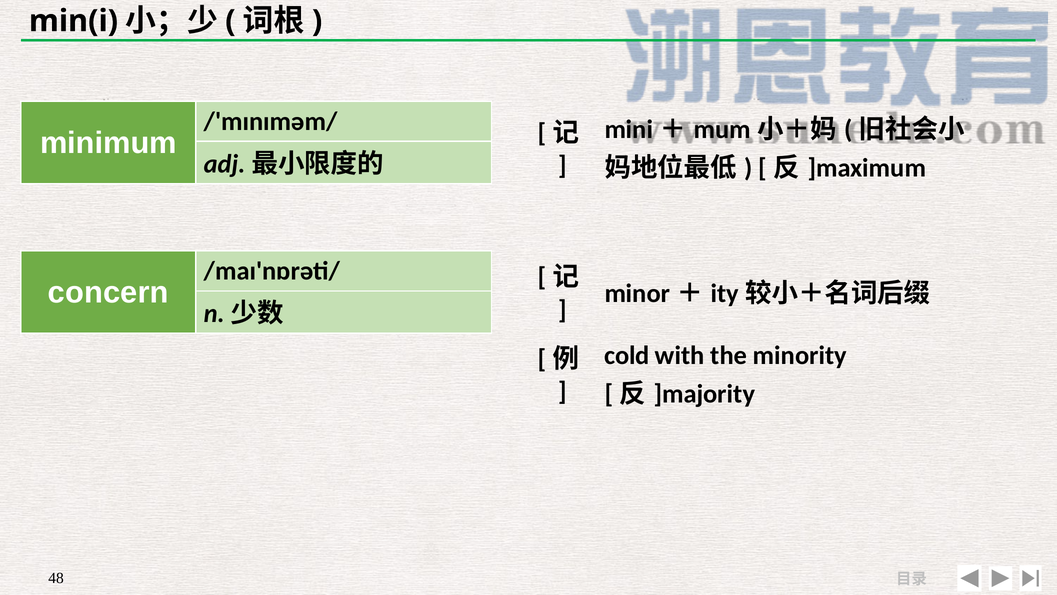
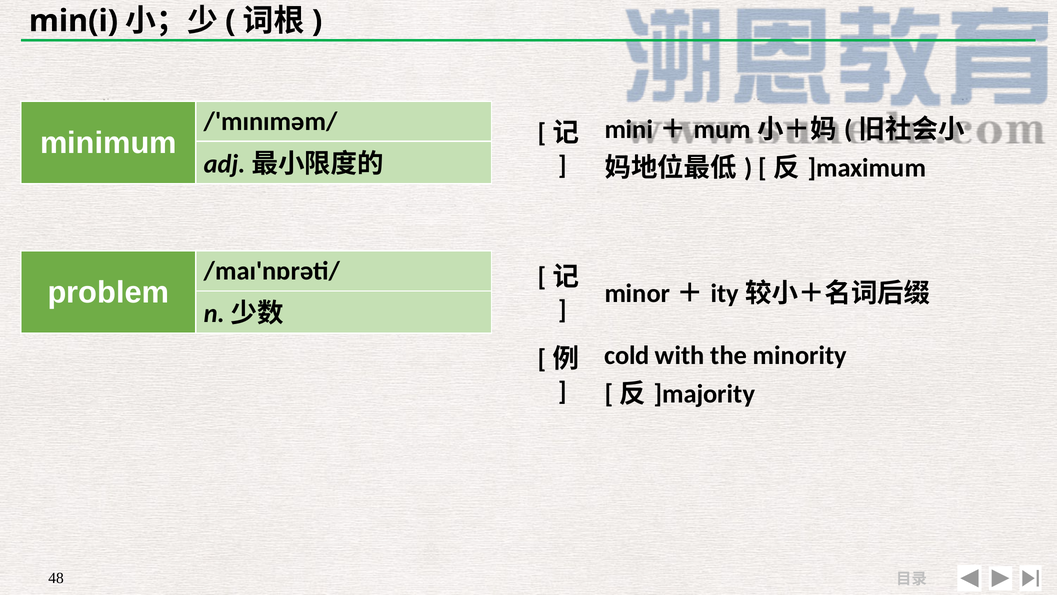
concern: concern -> problem (108, 292)
